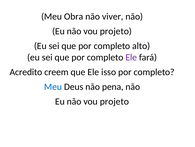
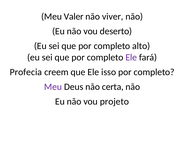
Obra: Obra -> Valer (74, 16)
projeto: projeto -> deserto (116, 31)
Acredito: Acredito -> Profecia (26, 72)
Meu colour: blue -> purple (53, 86)
pena: pena -> certa (113, 86)
